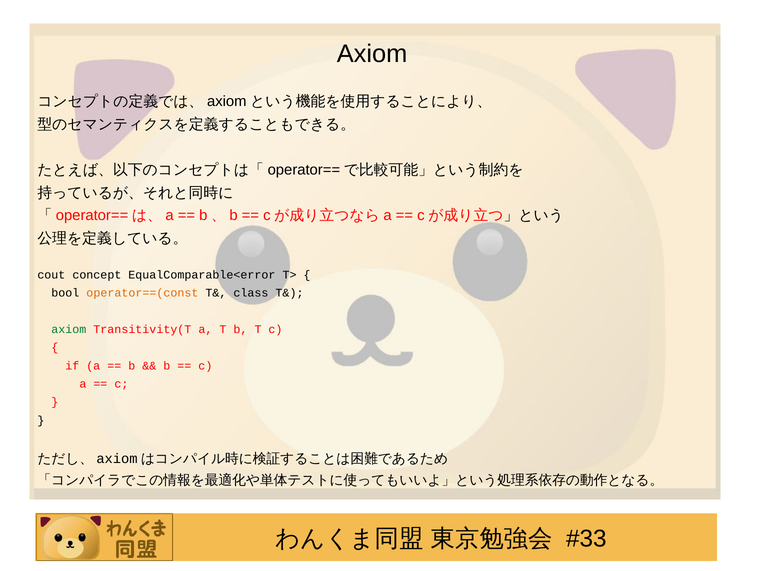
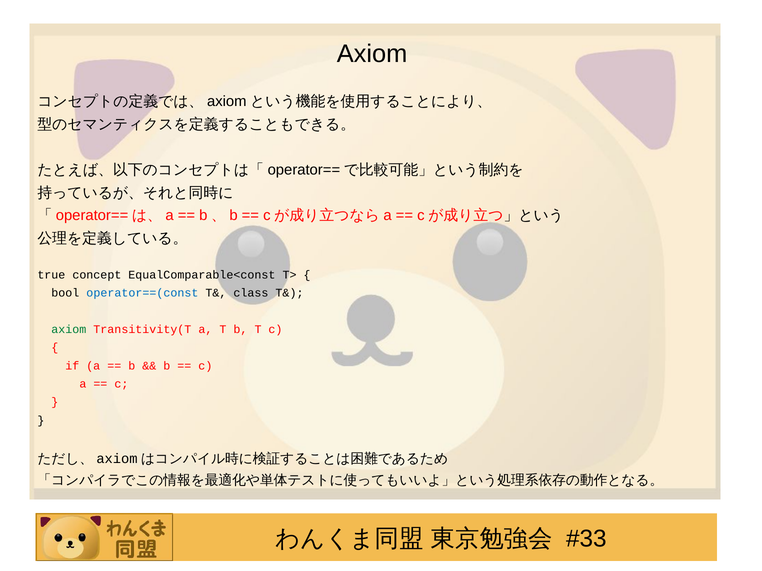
cout: cout -> true (51, 275)
EqualComparable<error: EqualComparable<error -> EqualComparable<const (202, 275)
operator==(const colour: orange -> blue (142, 293)
